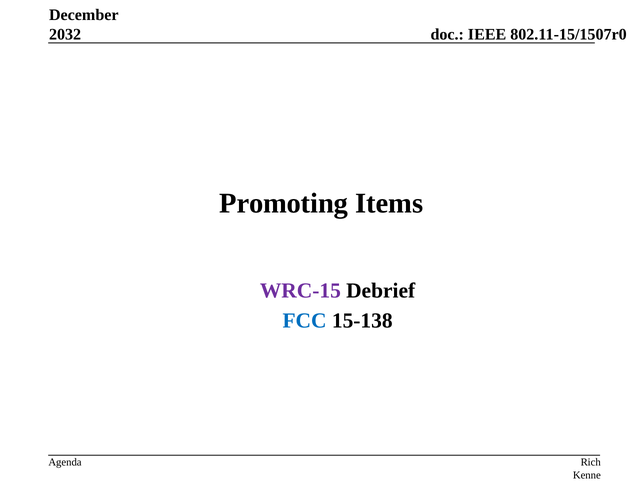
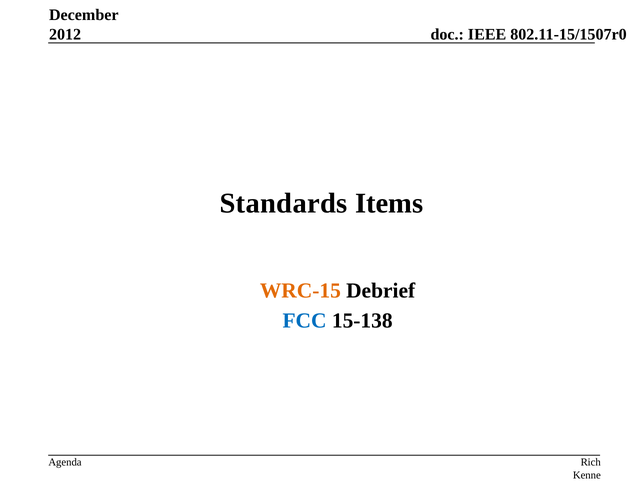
2032: 2032 -> 2012 (65, 34)
Promoting: Promoting -> Standards (284, 203)
WRC-15 colour: purple -> orange (300, 291)
